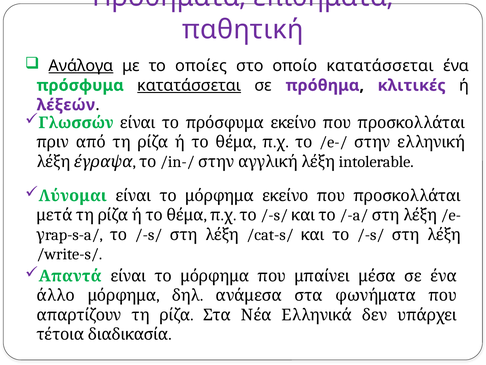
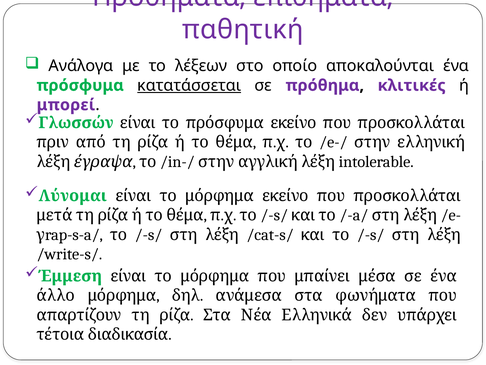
Ανάλογα underline: present -> none (81, 66)
οποίες: οποίες -> λέξεων (201, 66)
οποίο κατατάσσεται: κατατάσσεται -> αποκαλούνται (380, 66)
λέξεών: λέξεών -> μπορεί (66, 105)
Απαντά: Απαντά -> Έμμεση (70, 276)
